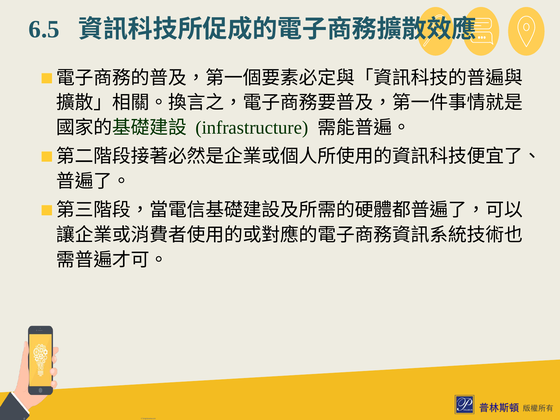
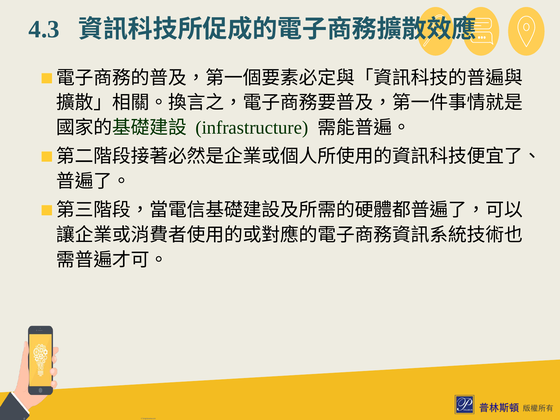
6.5: 6.5 -> 4.3 (44, 29)
